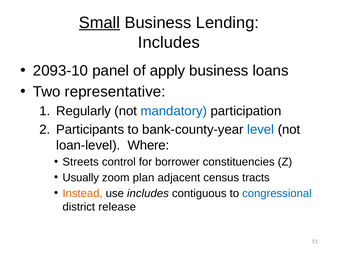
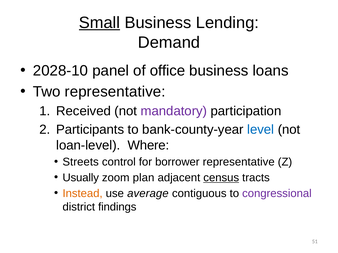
Includes: Includes -> Demand (169, 43)
2093-10: 2093-10 -> 2028-10 (61, 71)
apply: apply -> office (168, 71)
Regularly: Regularly -> Received (84, 111)
mandatory colour: blue -> purple (174, 111)
borrower constituencies: constituencies -> representative (239, 162)
census underline: none -> present (221, 178)
use includes: includes -> average (148, 194)
congressional colour: blue -> purple (277, 194)
release: release -> findings (117, 207)
